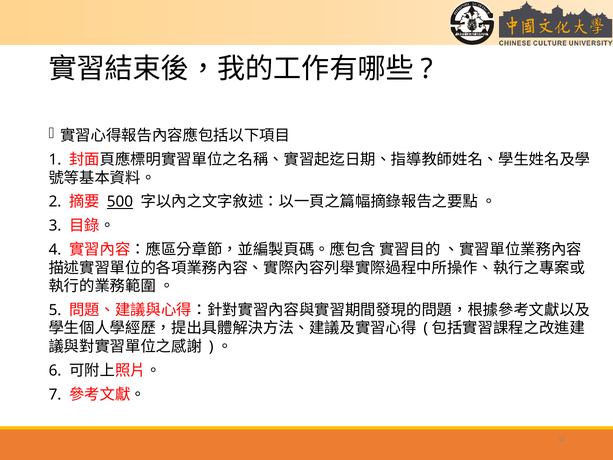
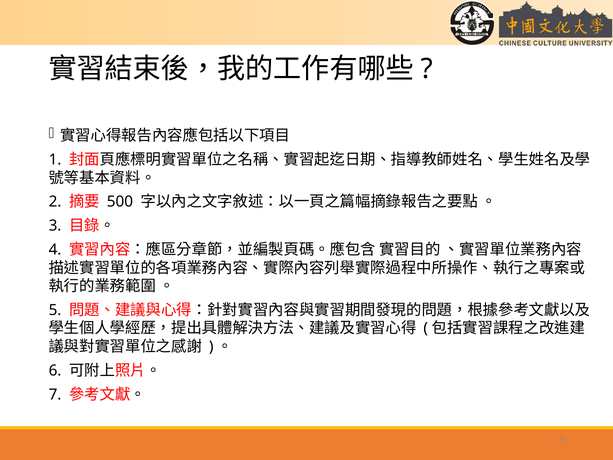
500 underline: present -> none (120, 202)
